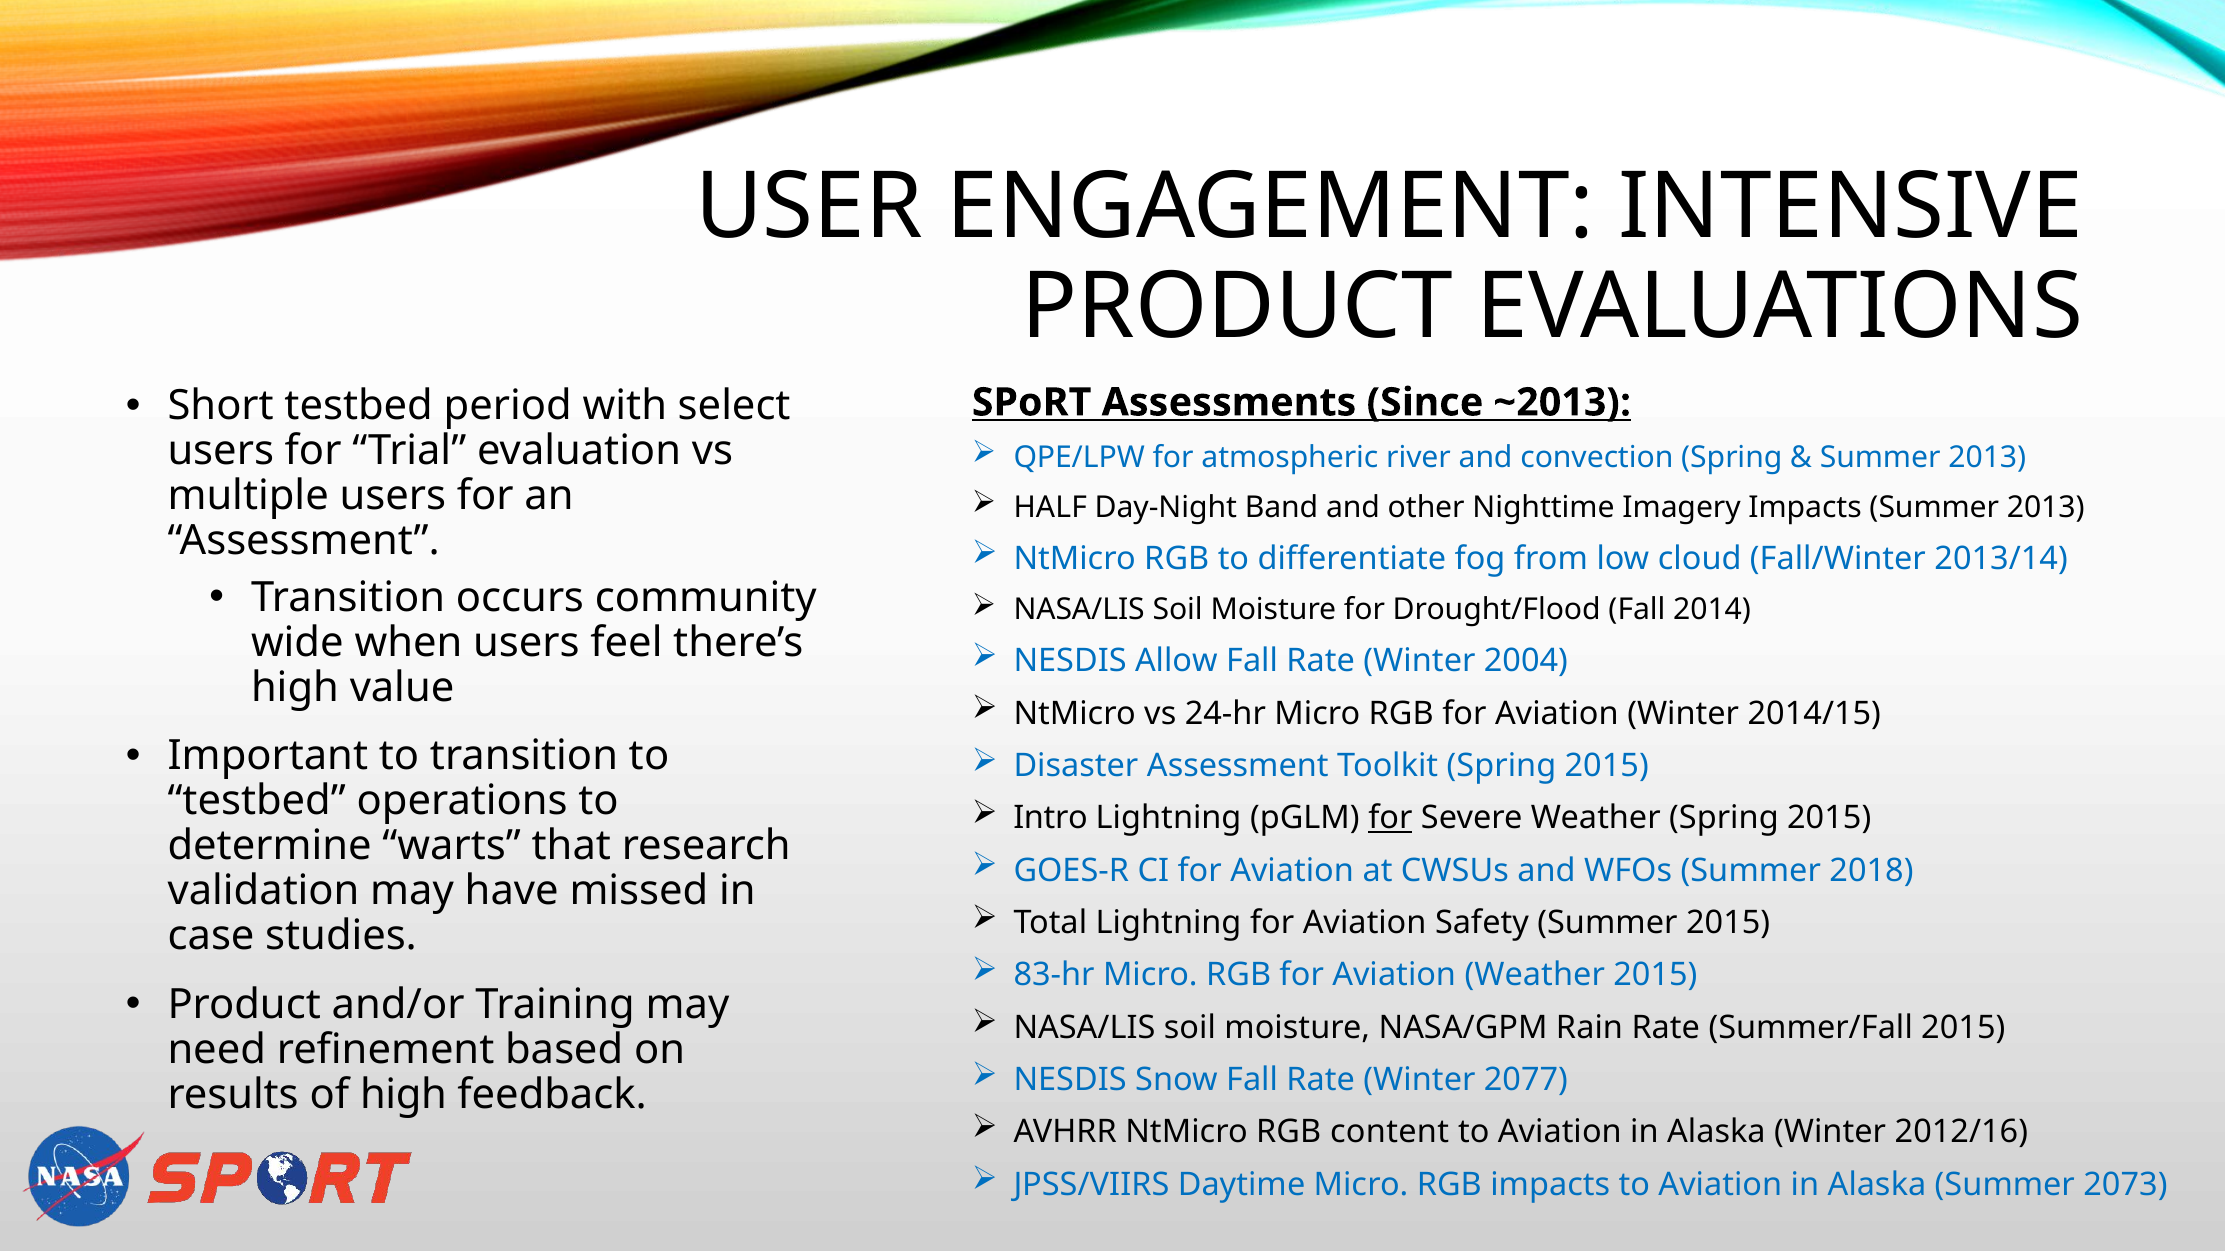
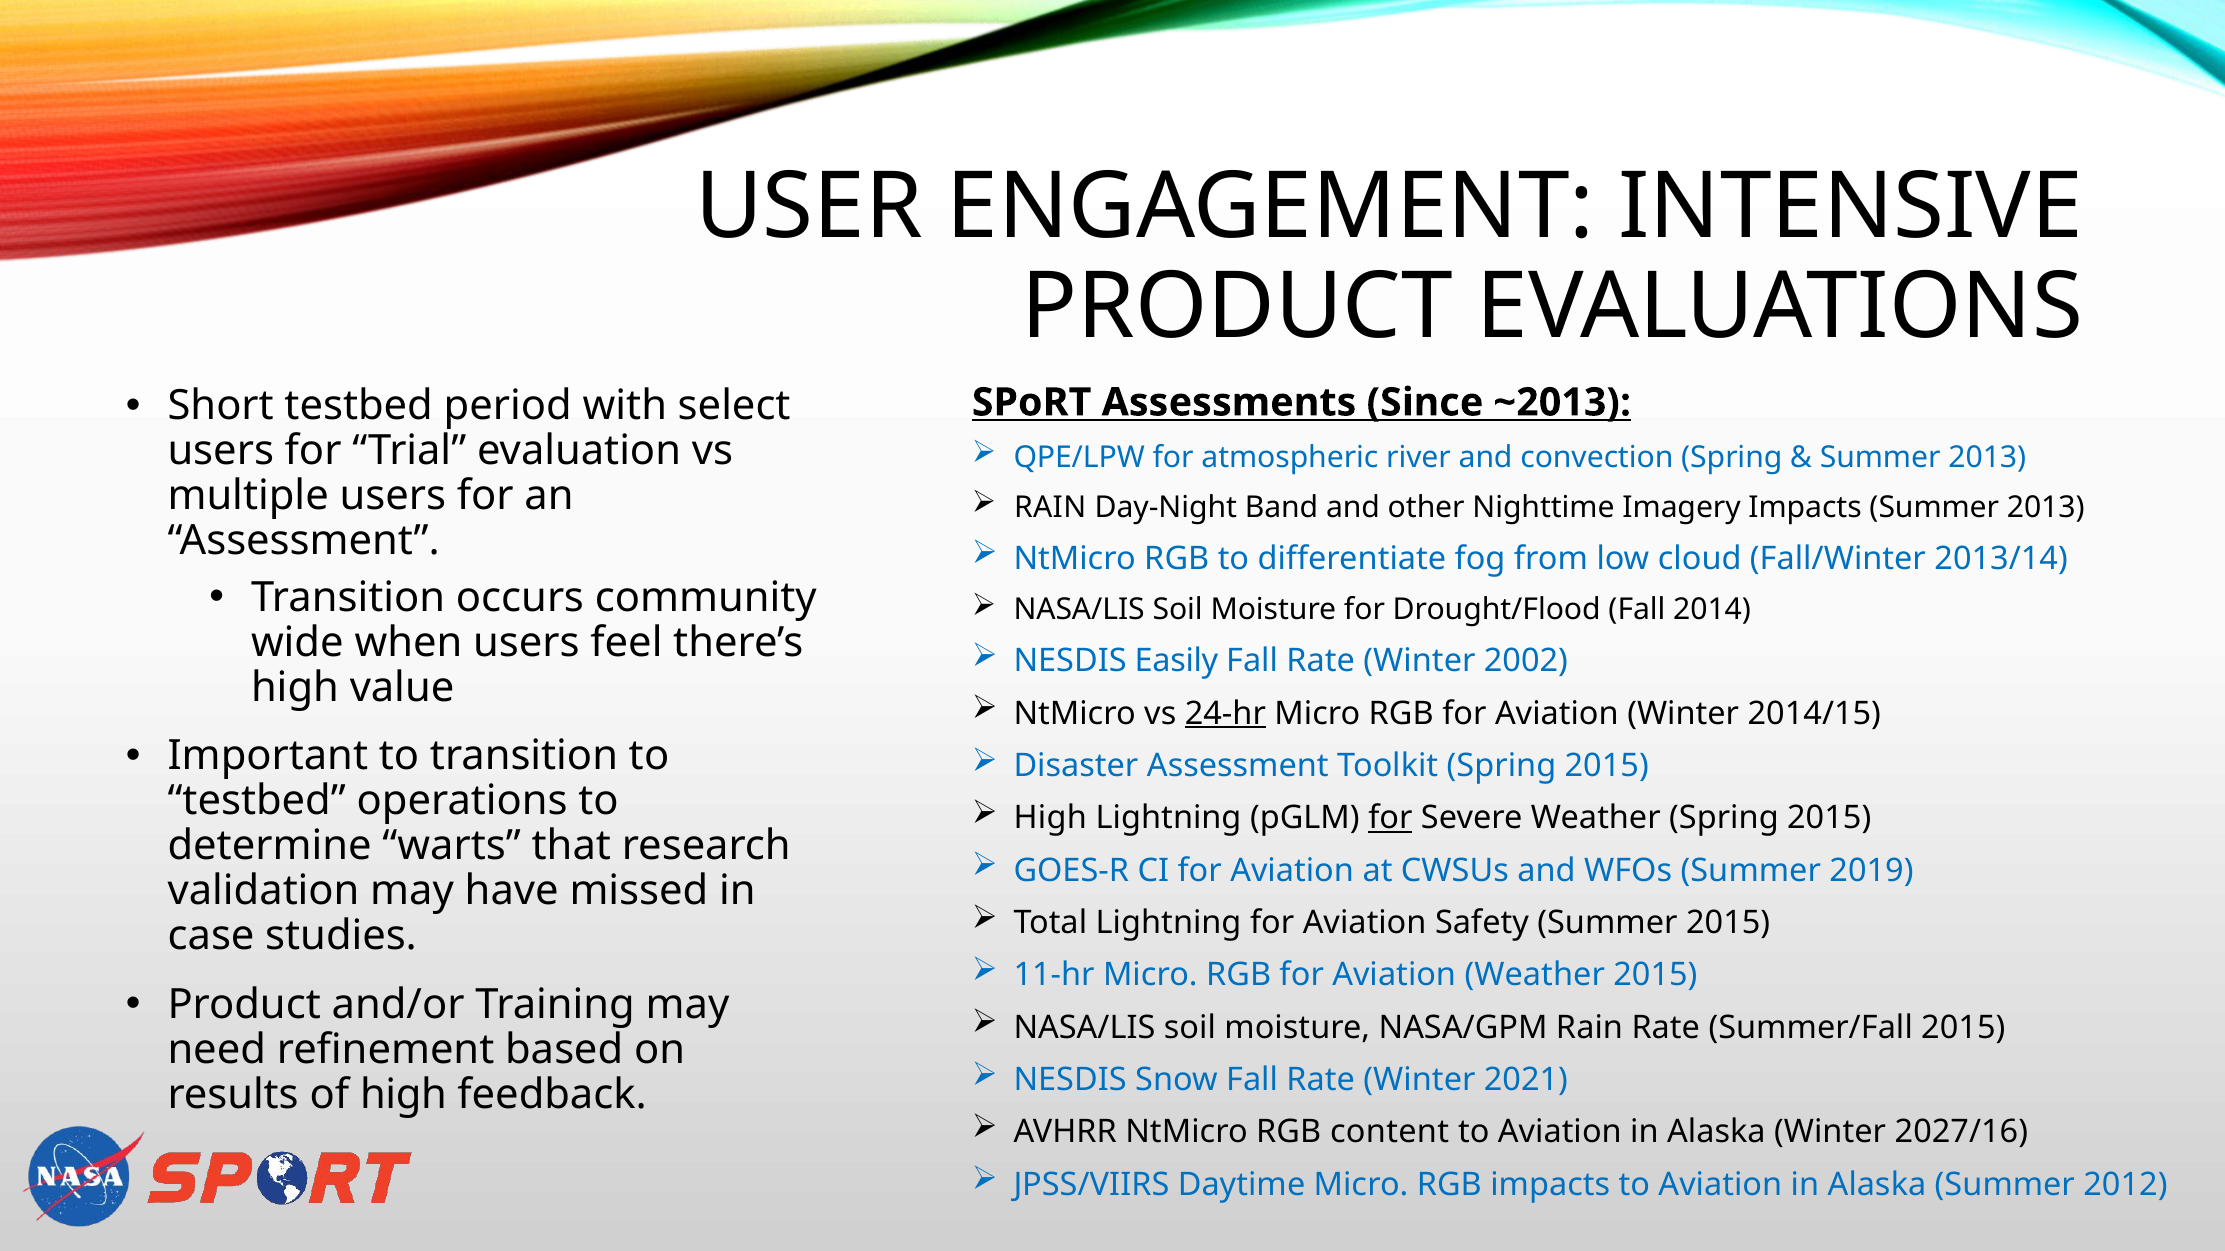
HALF: HALF -> RAIN (1050, 508)
Allow: Allow -> Easily (1176, 661)
2004: 2004 -> 2002 (1526, 661)
24-hr underline: none -> present (1225, 714)
Intro: Intro -> High (1050, 818)
2018: 2018 -> 2019 (1872, 871)
83-hr: 83-hr -> 11-hr (1054, 976)
2077: 2077 -> 2021 (1526, 1080)
2012/16: 2012/16 -> 2027/16 (1961, 1133)
2073: 2073 -> 2012 (2125, 1185)
